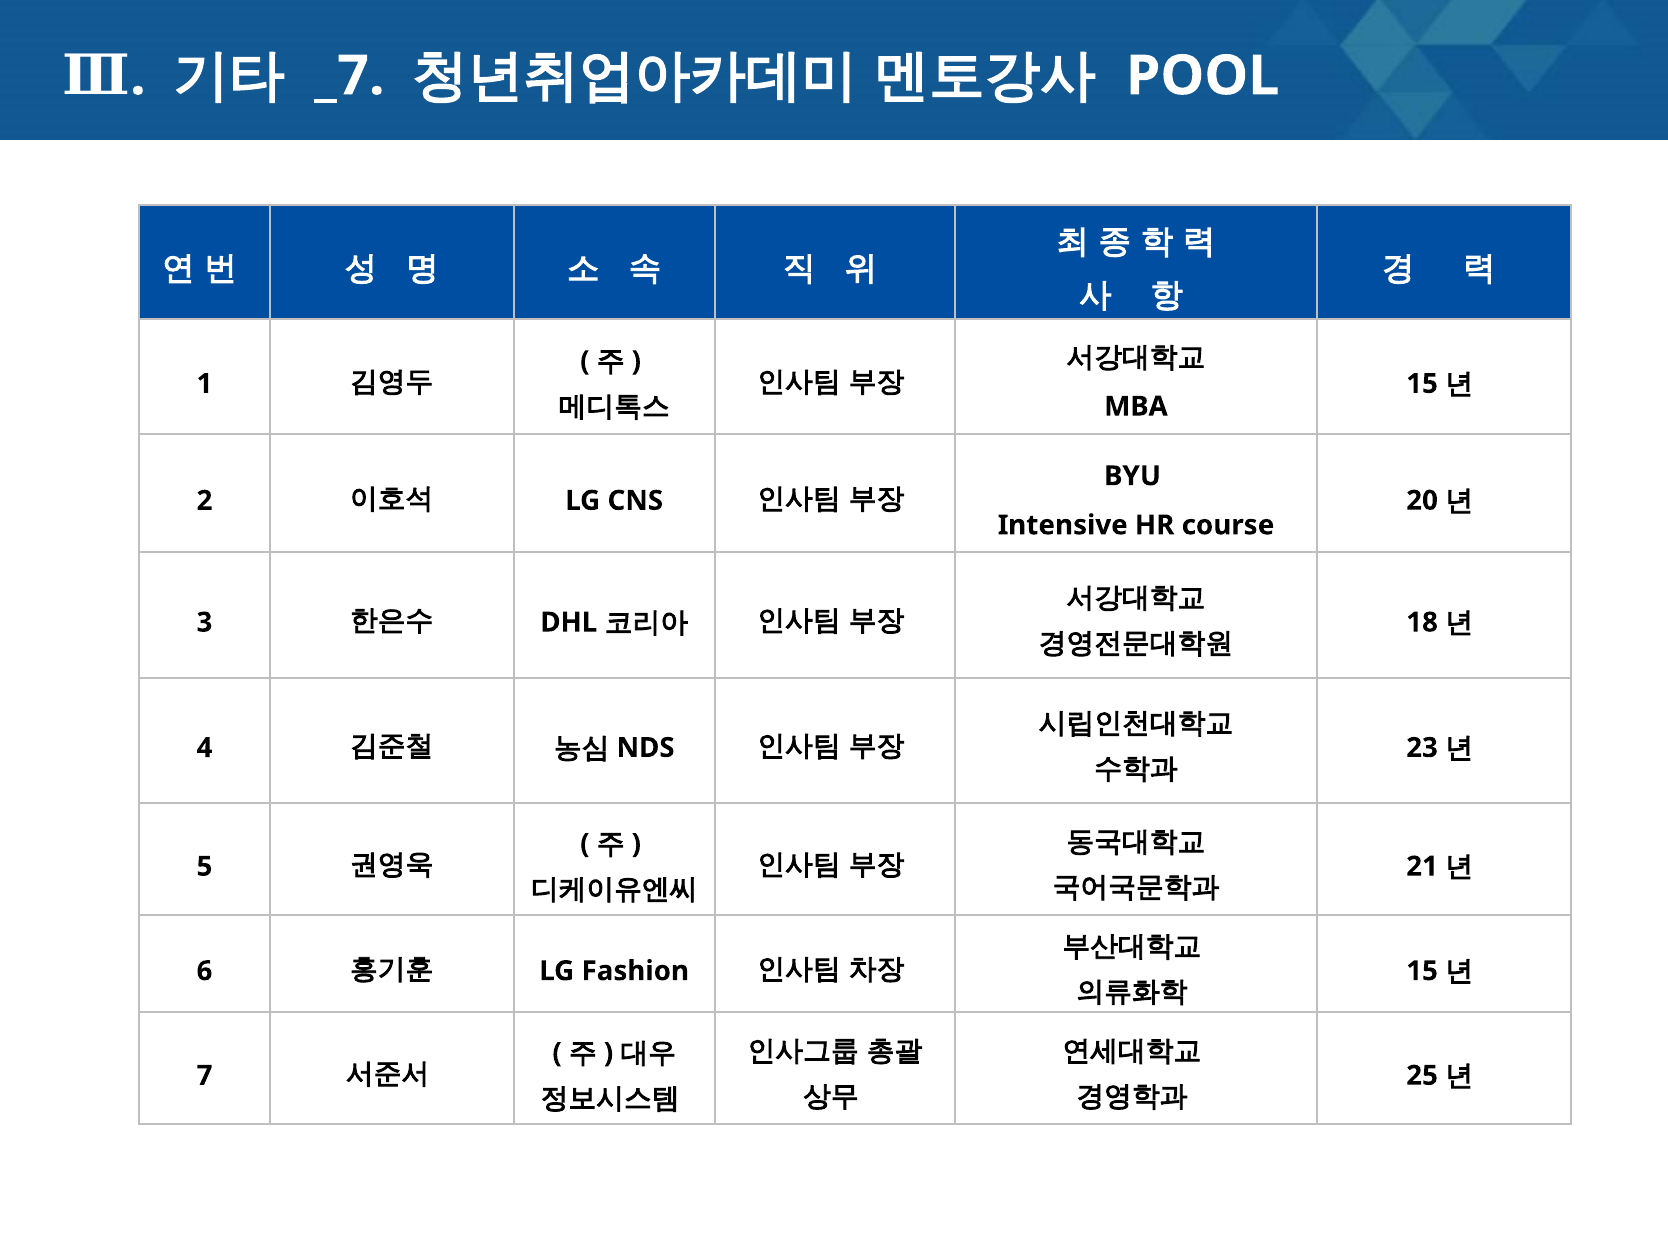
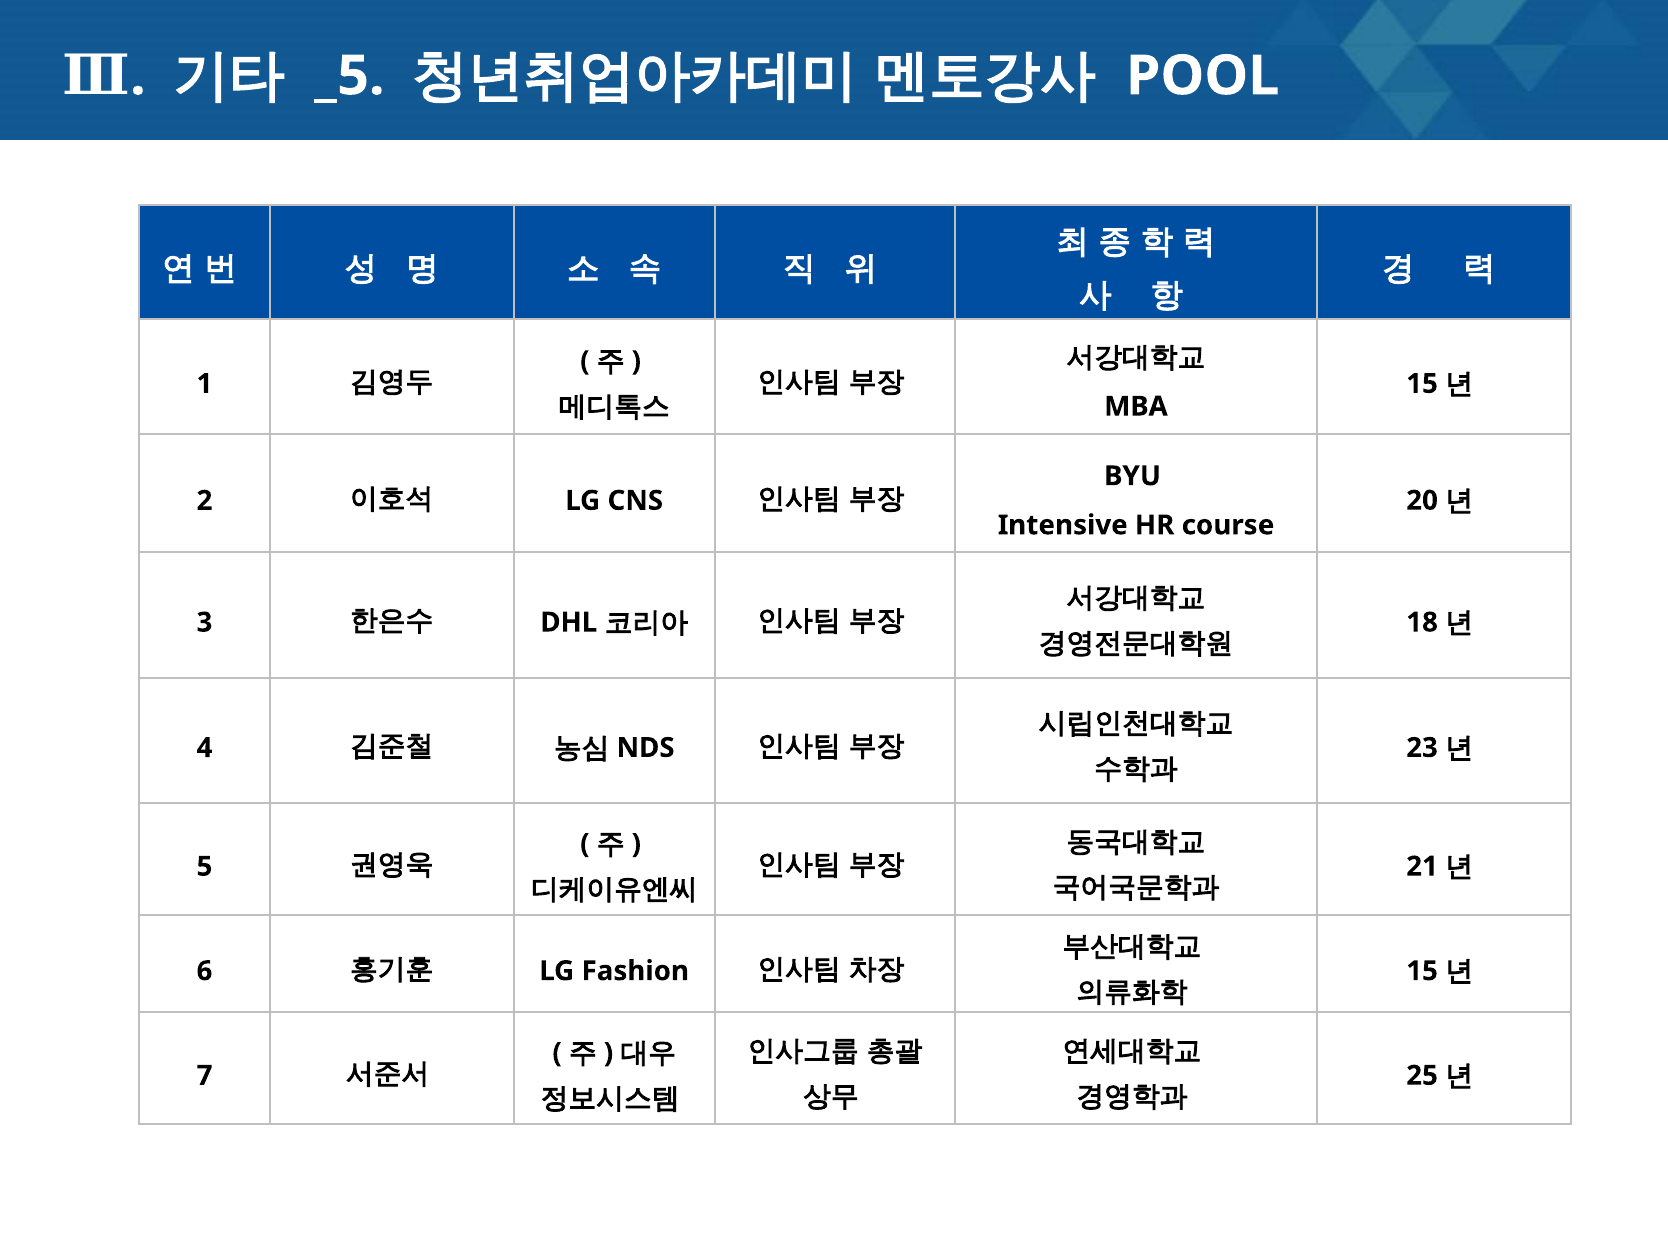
_7: _7 -> _5 (350, 76)
